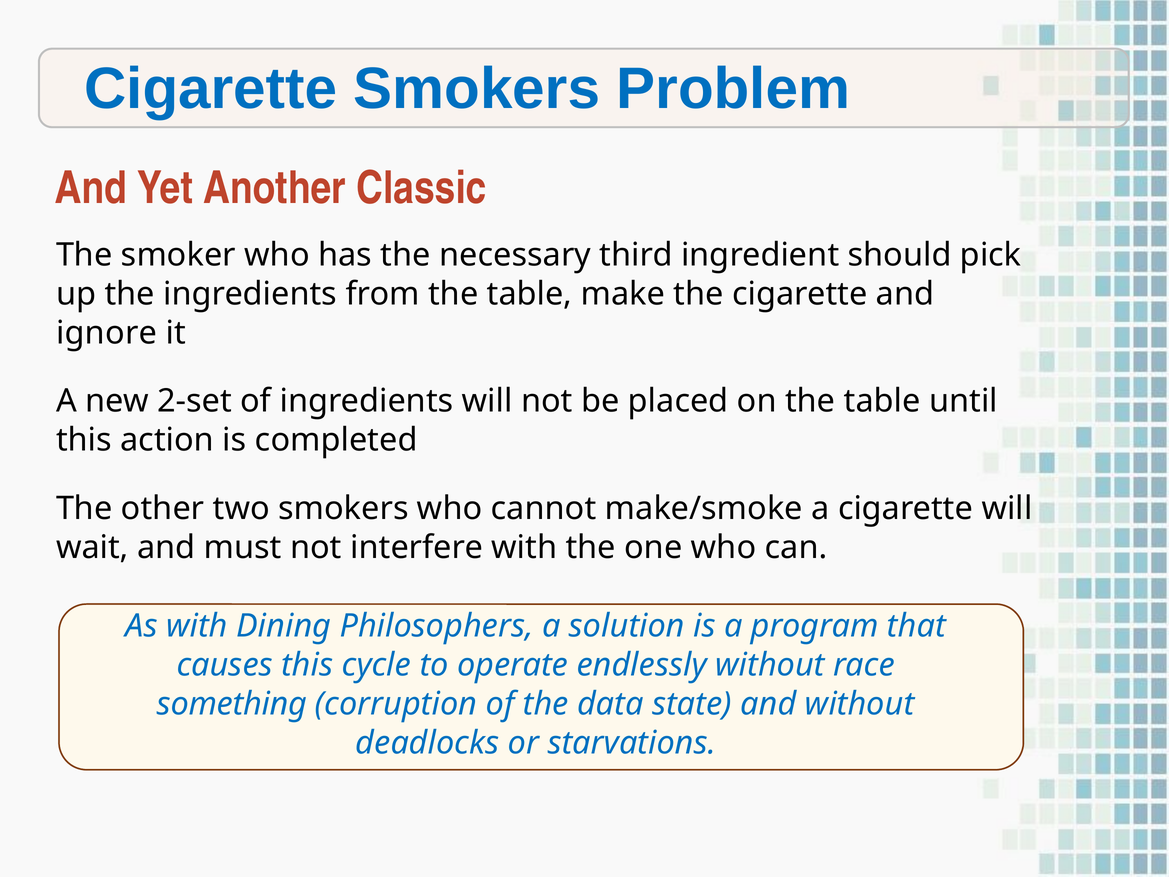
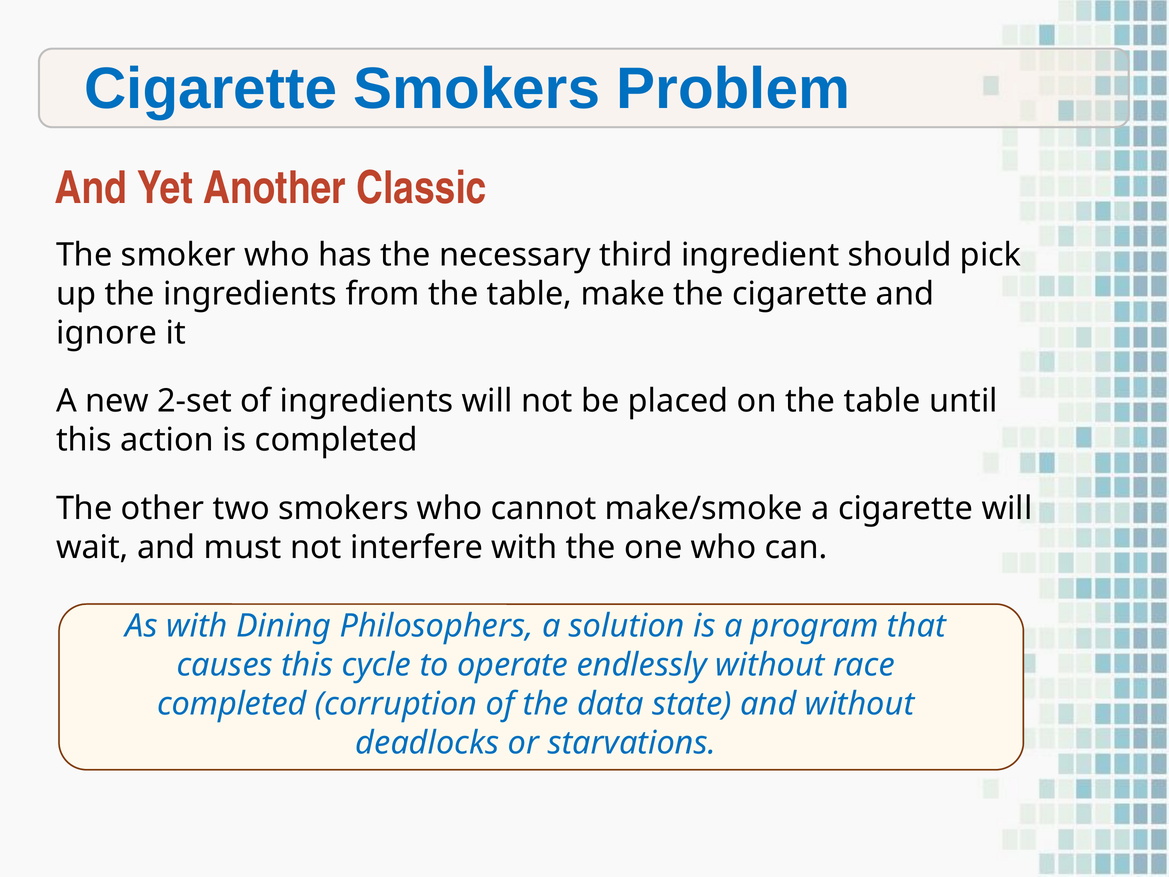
something: something -> completed (232, 704)
